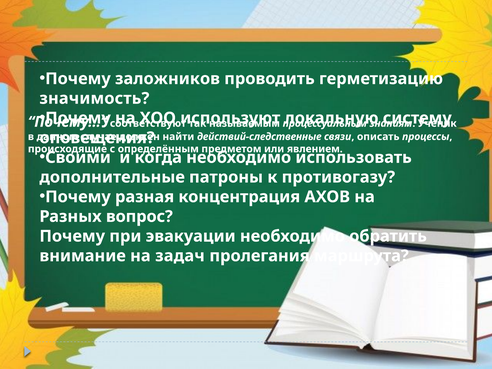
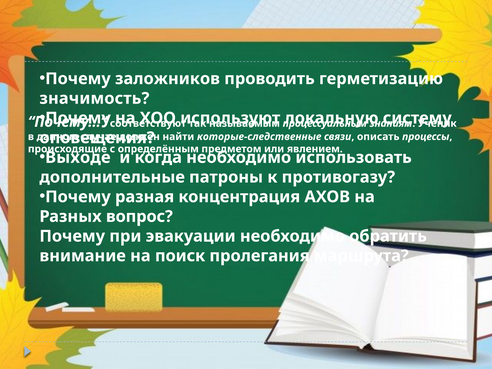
действий-следственные: действий-следственные -> которые-следственные (259, 137)
Своими: Своими -> Выходе (78, 157)
задач: задач -> поиск (180, 256)
